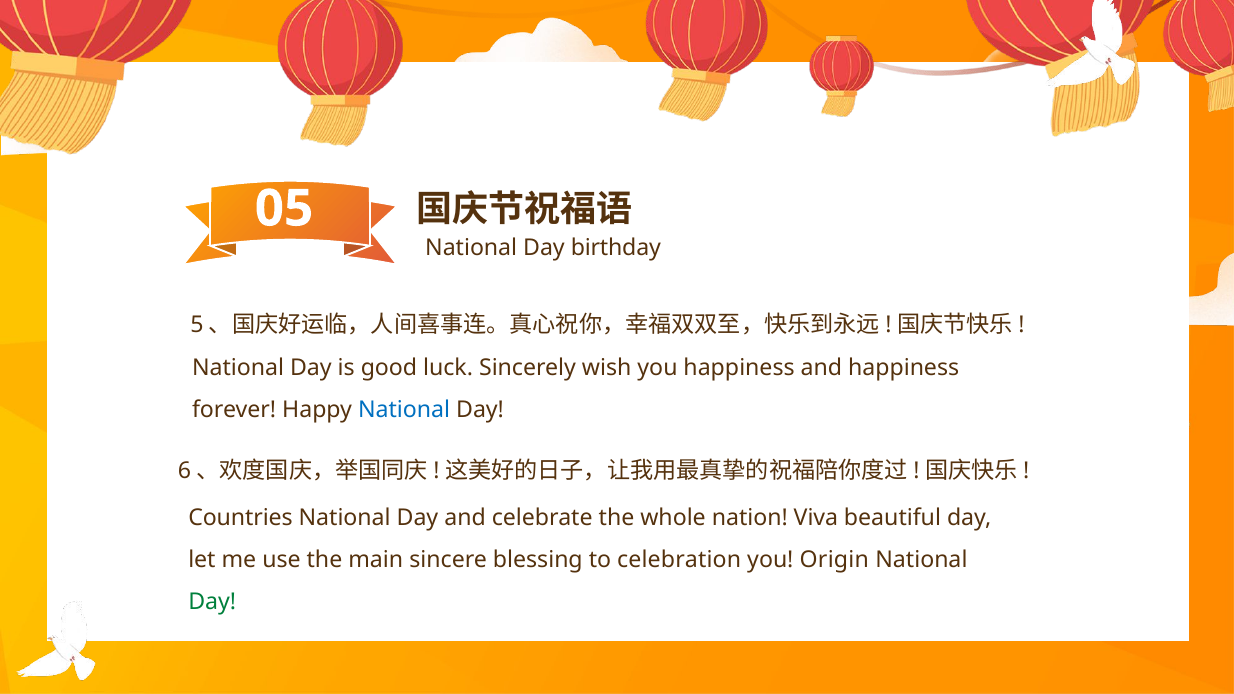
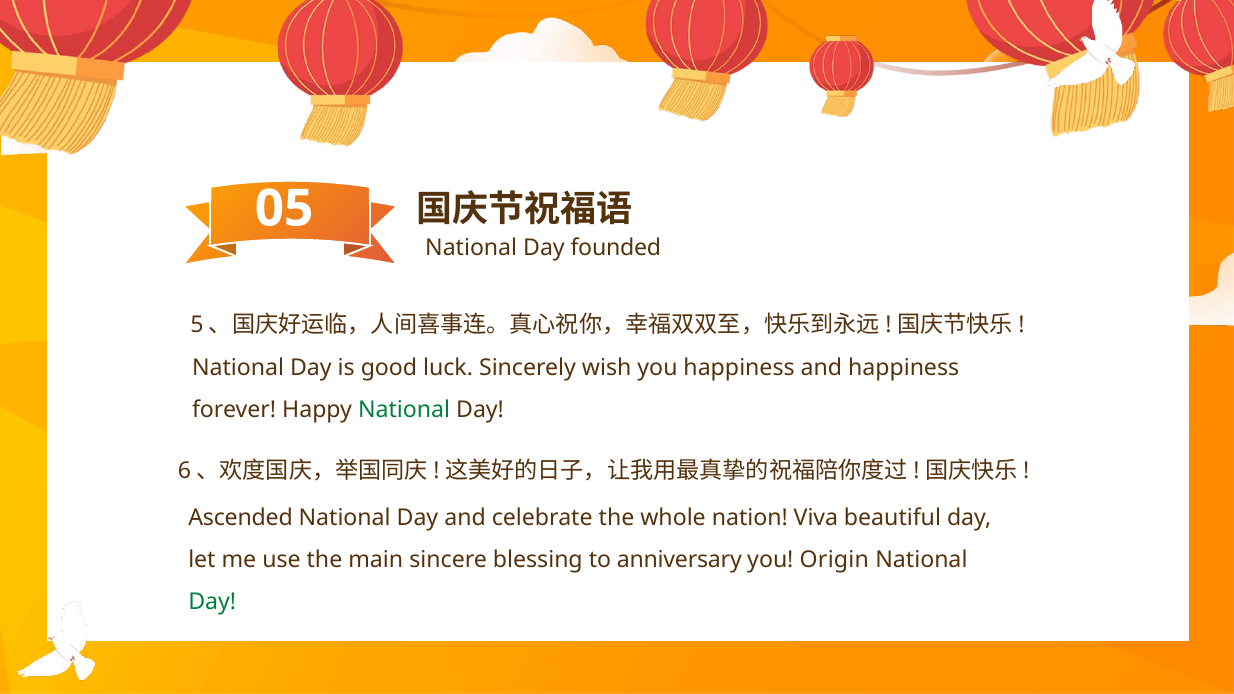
birthday: birthday -> founded (616, 248)
National colour: blue -> green (404, 410)
Countries: Countries -> Ascended (241, 518)
celebration: celebration -> anniversary (679, 560)
